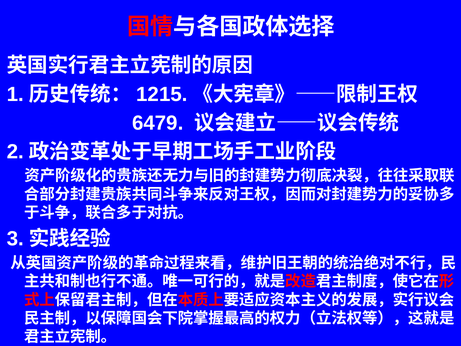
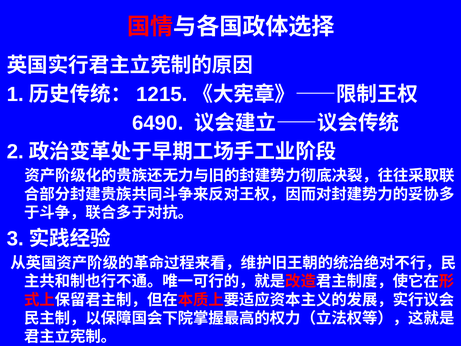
6479: 6479 -> 6490 (158, 123)
